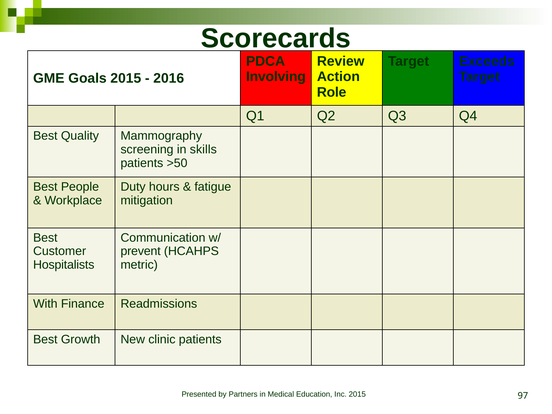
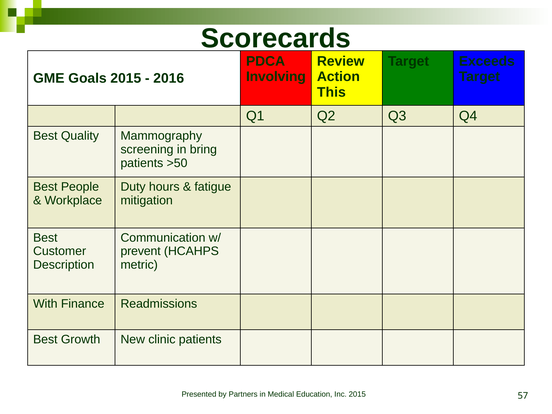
Role: Role -> This (331, 92)
skills: skills -> bring (203, 150)
Hospitalists: Hospitalists -> Description (64, 265)
97: 97 -> 57 (523, 396)
